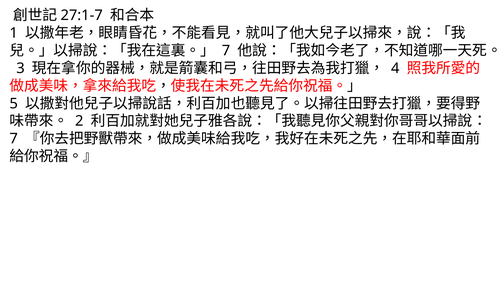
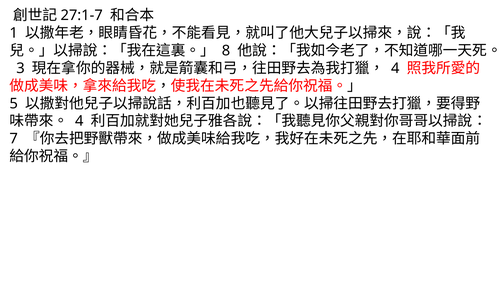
7: 7 -> 8 (226, 51)
2: 2 -> 4 (79, 121)
